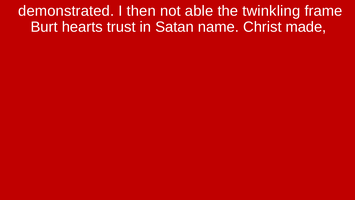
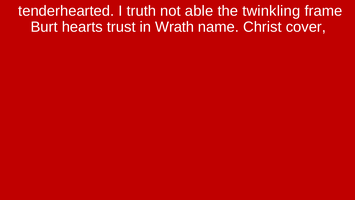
demonstrated: demonstrated -> tenderhearted (66, 11)
then: then -> truth (141, 11)
Satan: Satan -> Wrath (175, 27)
made: made -> cover (306, 27)
